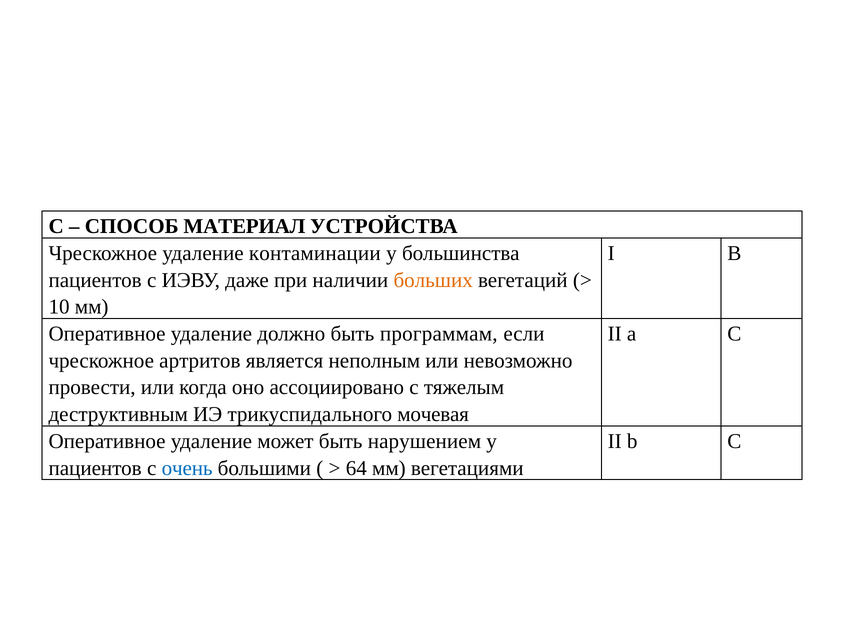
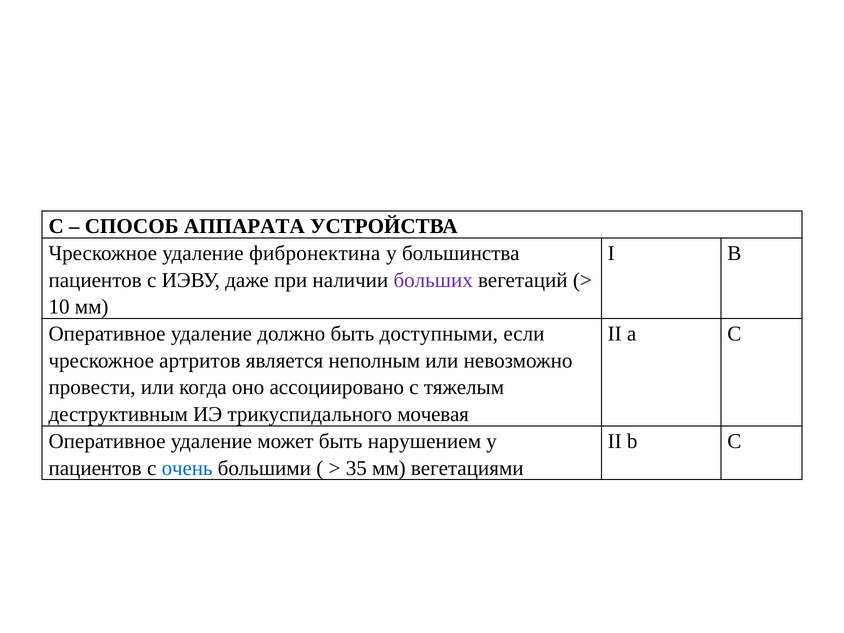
МАТЕРИАЛ: МАТЕРИАЛ -> АППАРАТА (244, 226)
контаминации: контаминации -> фибронектина (315, 253)
больших colour: orange -> purple (433, 280)
программам: программам -> доступными (439, 334)
64: 64 -> 35 (356, 468)
